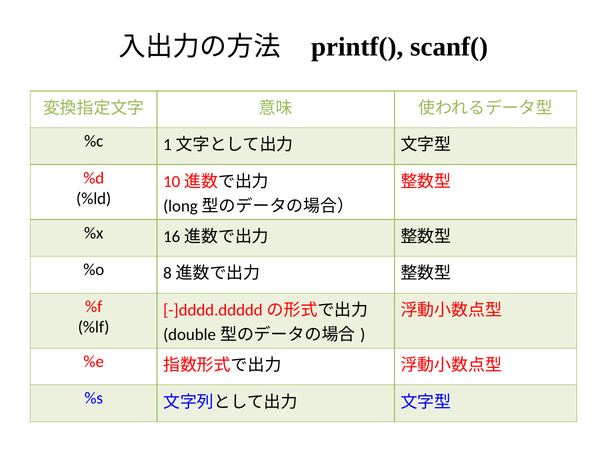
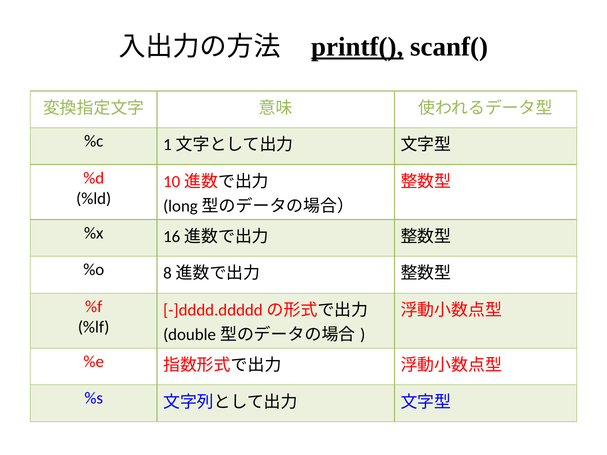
printf( underline: none -> present (357, 47)
